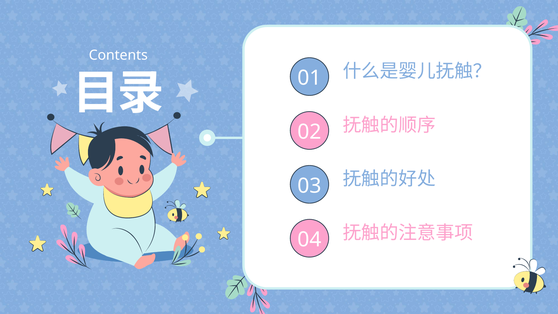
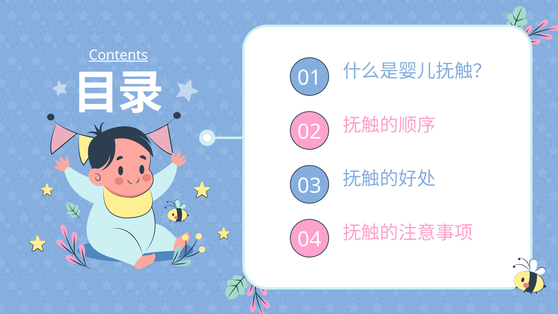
Contents underline: none -> present (118, 55)
